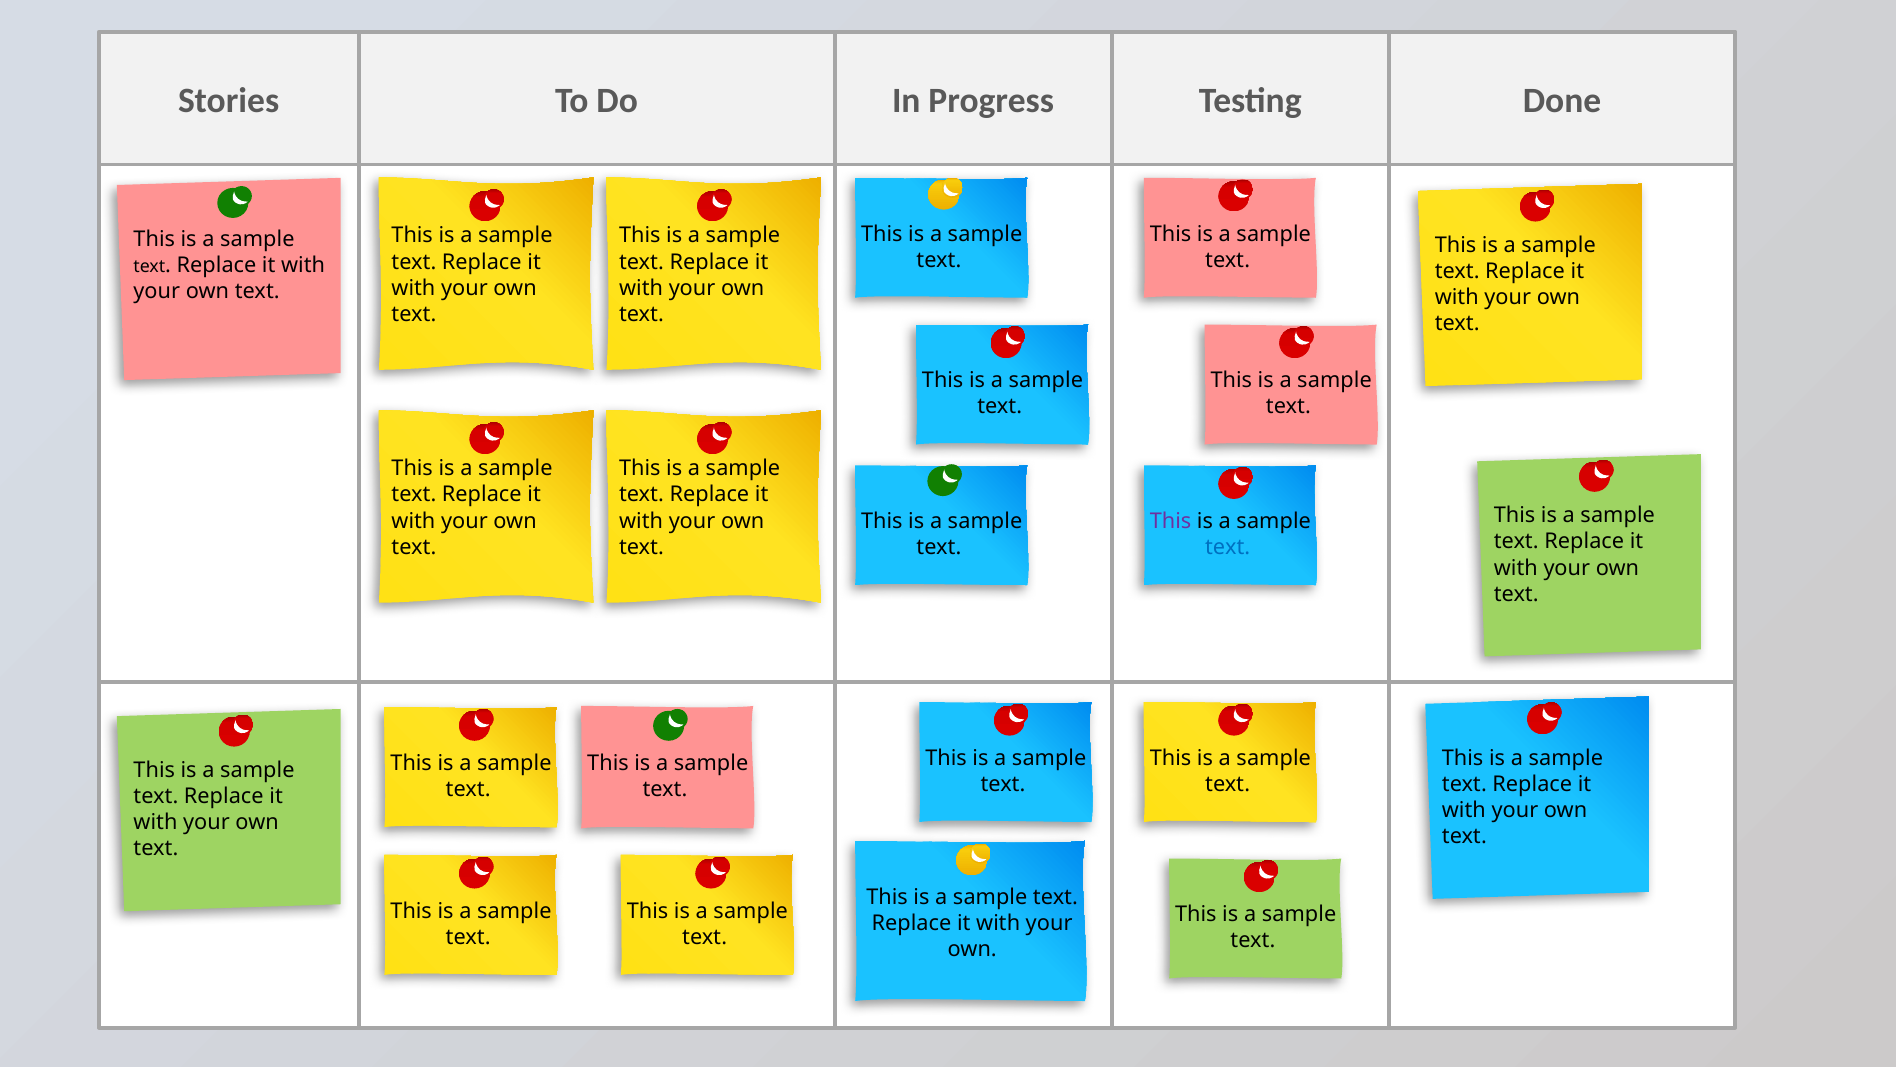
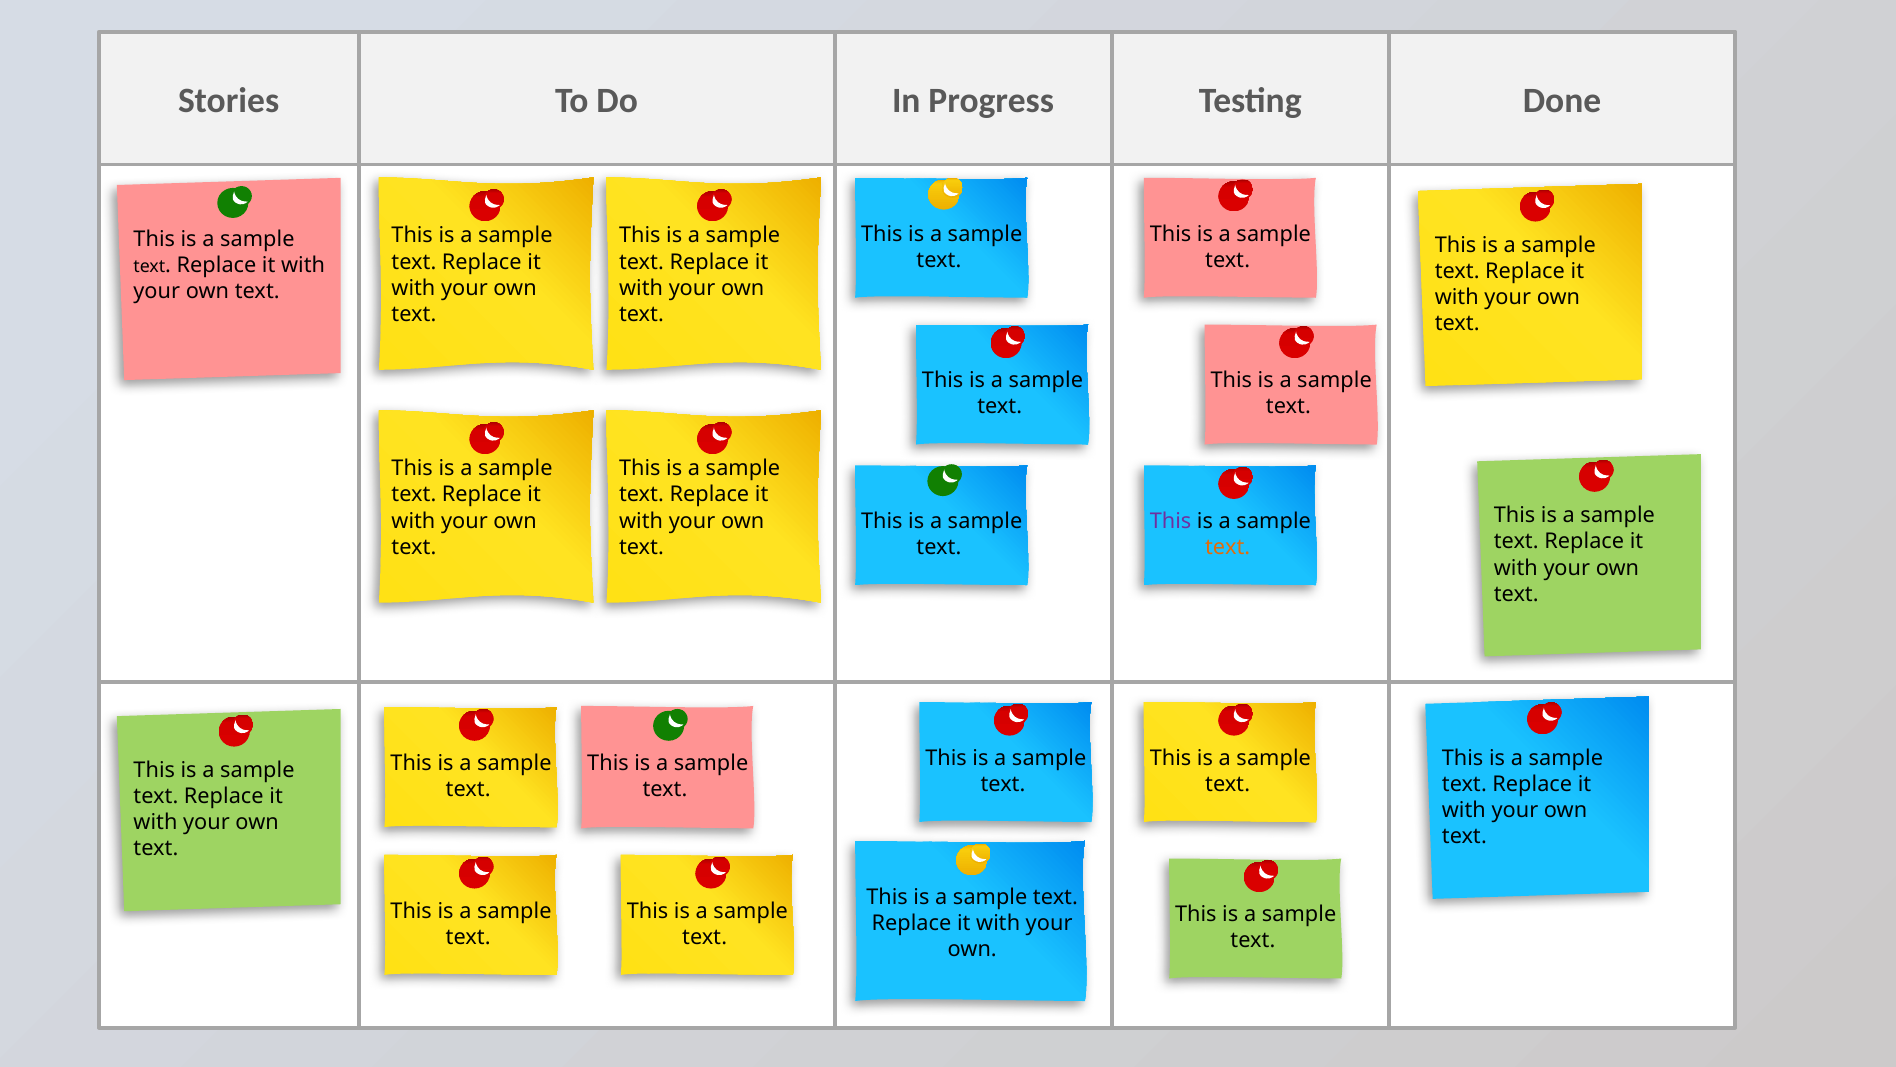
text colour: blue -> orange (1228, 547)
